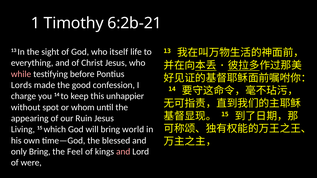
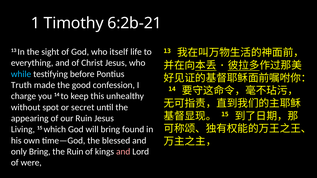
while colour: pink -> light blue (21, 74)
Lords: Lords -> Truth (21, 85)
unhappier: unhappier -> unhealthy (125, 96)
whom: whom -> secret (83, 107)
world: world -> found (133, 130)
the Feel: Feel -> Ruin (75, 152)
